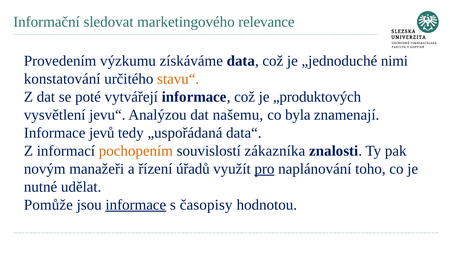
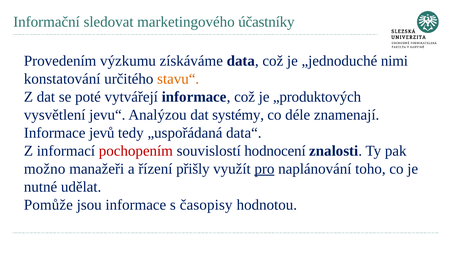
relevance: relevance -> účastníky (266, 22)
našemu: našemu -> systémy (238, 115)
byla: byla -> déle (298, 115)
pochopením colour: orange -> red (136, 151)
zákazníka: zákazníka -> hodnocení (275, 151)
novým: novým -> možno (45, 169)
úřadů: úřadů -> přišly (193, 169)
informace underline: present -> none (136, 205)
